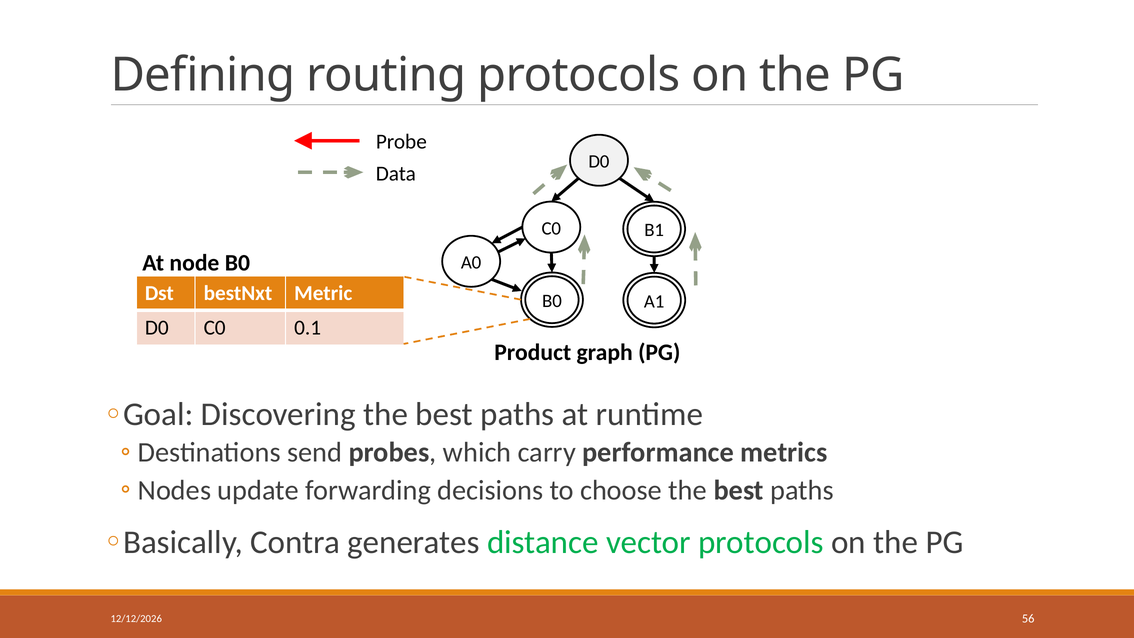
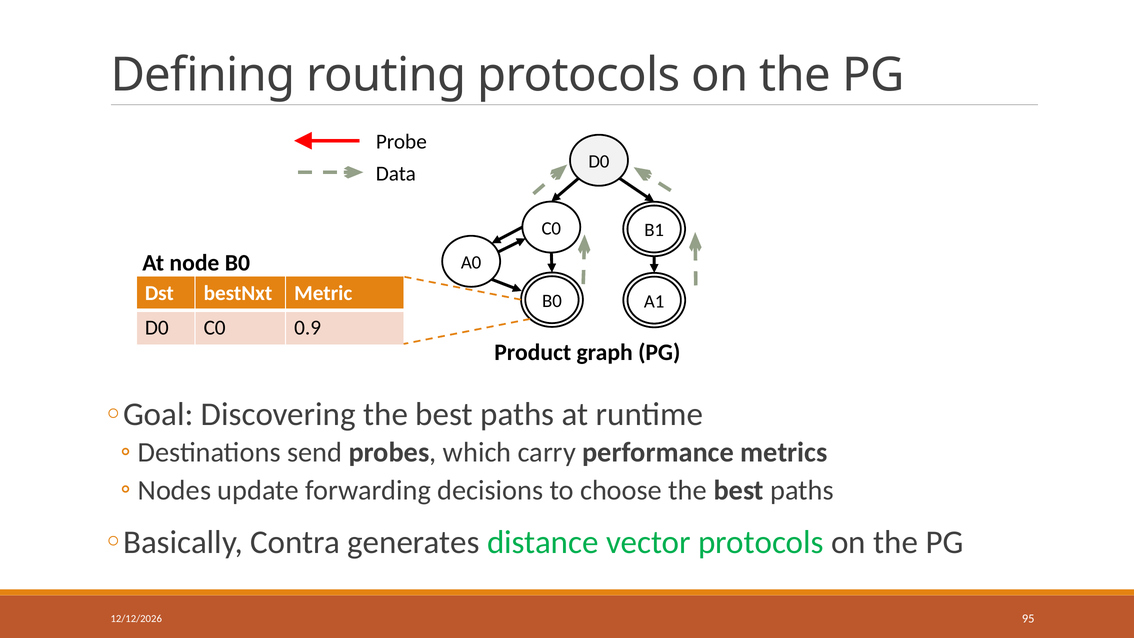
0.1: 0.1 -> 0.9 (308, 328)
56: 56 -> 95 (1028, 619)
